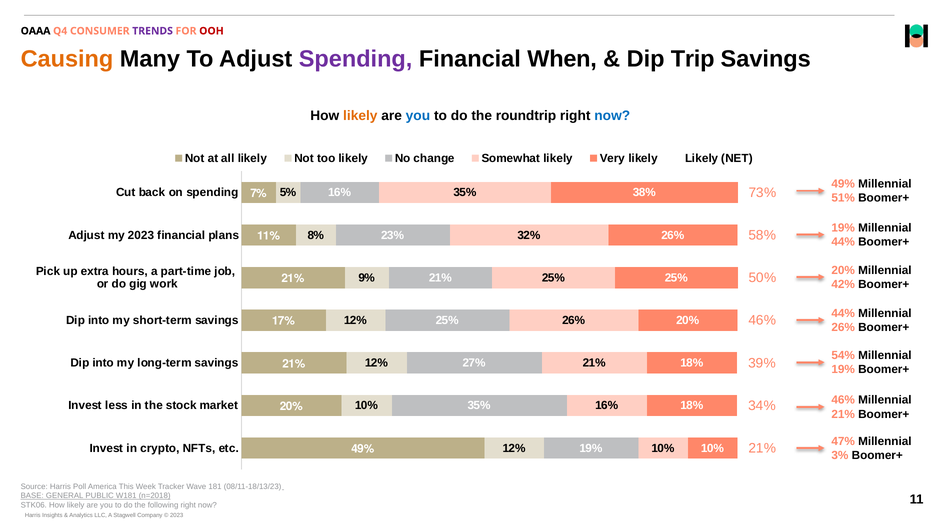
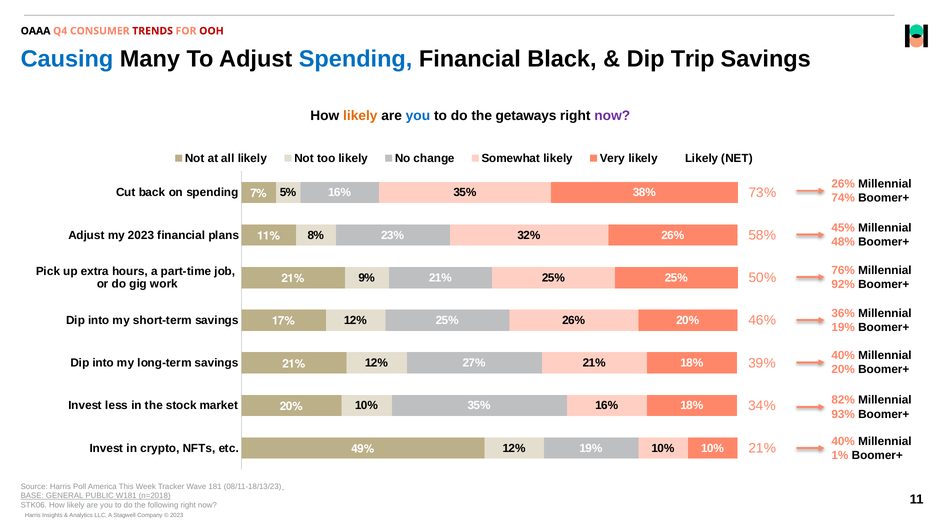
TRENDS colour: purple -> red (153, 31)
Causing colour: orange -> blue (67, 59)
Spending colour: purple -> blue (356, 59)
When: When -> Black (562, 59)
roundtrip: roundtrip -> getaways (526, 116)
now colour: blue -> purple (612, 116)
49%: 49% -> 26% (843, 184)
51%: 51% -> 74% (843, 198)
19%: 19% -> 45% (843, 228)
44%: 44% -> 48% (843, 242)
20%: 20% -> 76% (843, 270)
42%: 42% -> 92% (843, 284)
44%: 44% -> 36% (843, 313)
26%: 26% -> 19% (843, 328)
54%: 54% -> 40% (843, 356)
19%: 19% -> 20% (843, 370)
46%: 46% -> 82% (843, 400)
21%: 21% -> 93% (843, 414)
47%: 47% -> 40% (843, 441)
3%: 3% -> 1% (840, 456)
